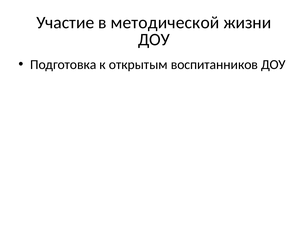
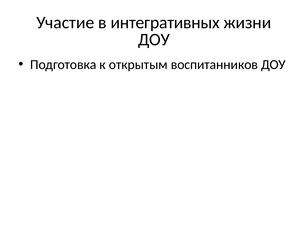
методической: методической -> интегративных (165, 23)
